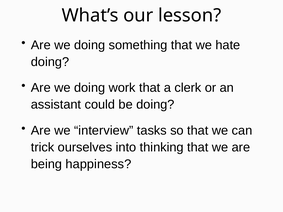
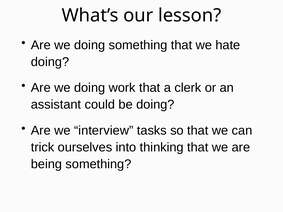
being happiness: happiness -> something (98, 164)
